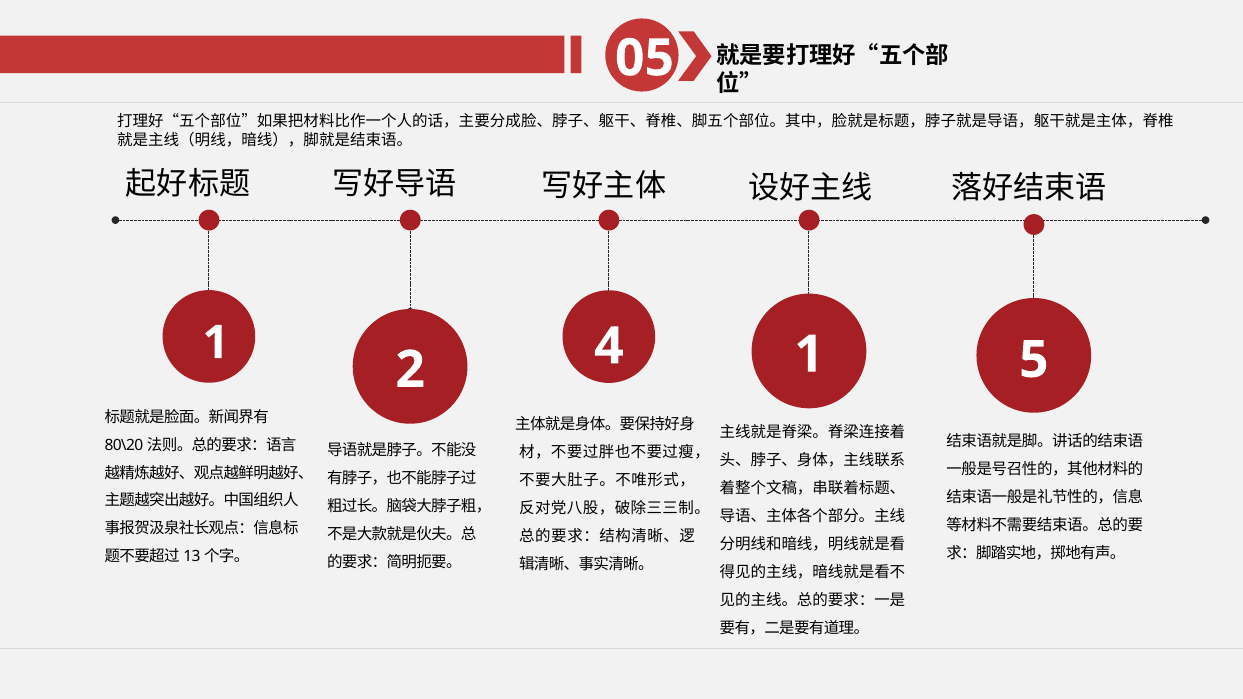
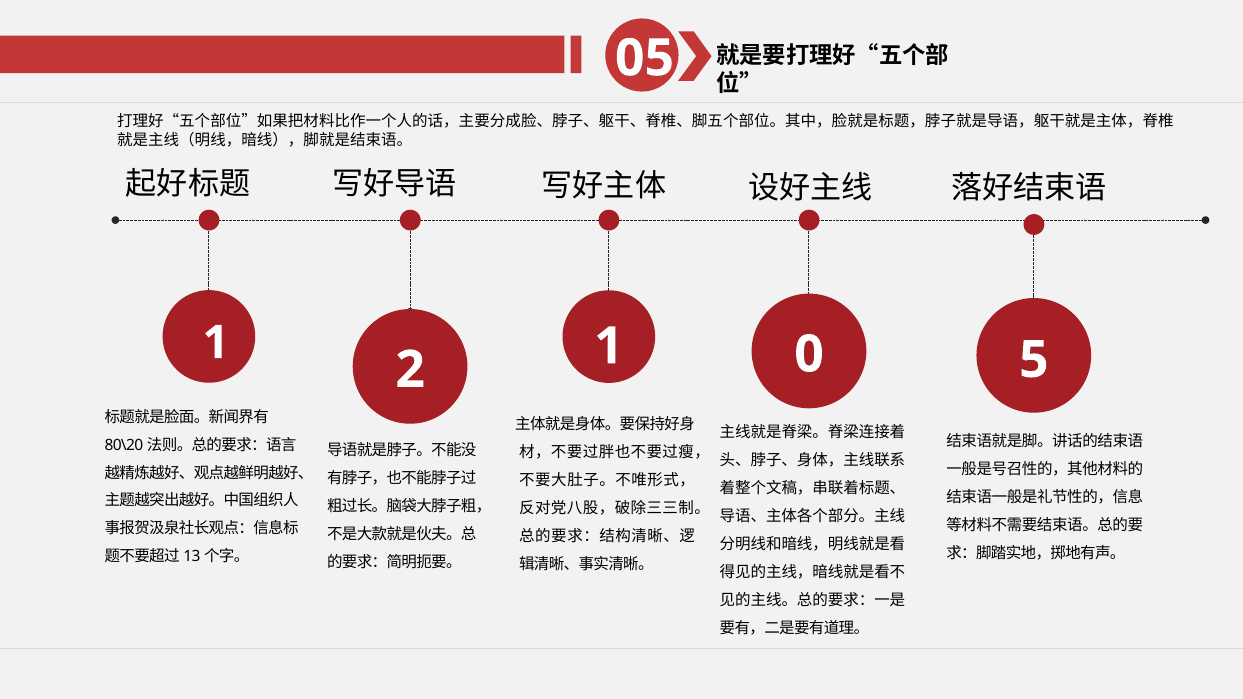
1 4: 4 -> 1 (609, 346)
2 1: 1 -> 0 (809, 355)
